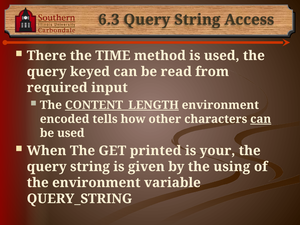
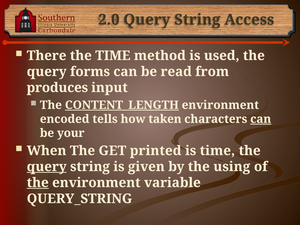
6.3: 6.3 -> 2.0 (109, 20)
keyed: keyed -> forms (90, 72)
required: required -> produces (57, 88)
other: other -> taken (165, 119)
be used: used -> your (71, 133)
is your: your -> time (217, 151)
query underline: none -> present (47, 167)
the underline: none -> present (38, 183)
